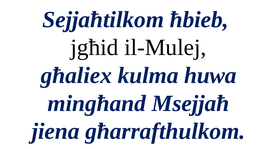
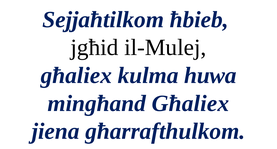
mingħand Msejjaħ: Msejjaħ -> Għaliex (190, 103)
